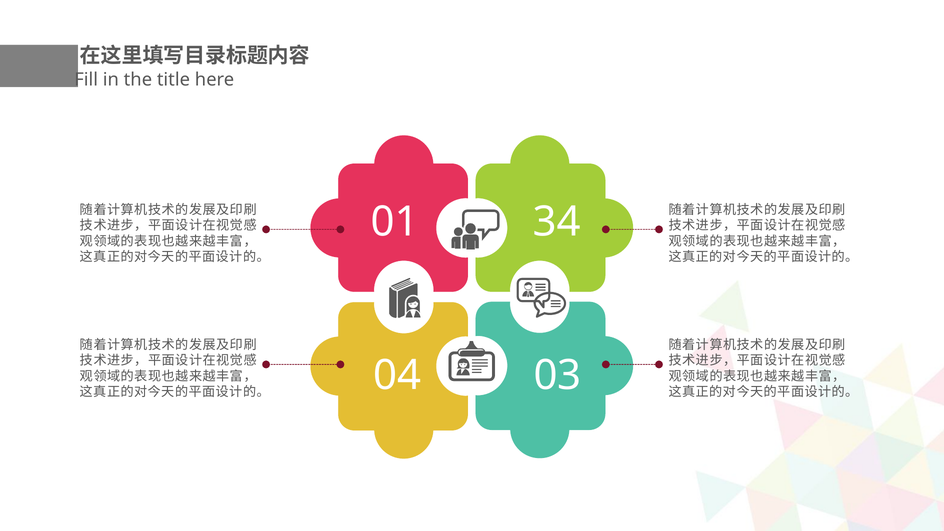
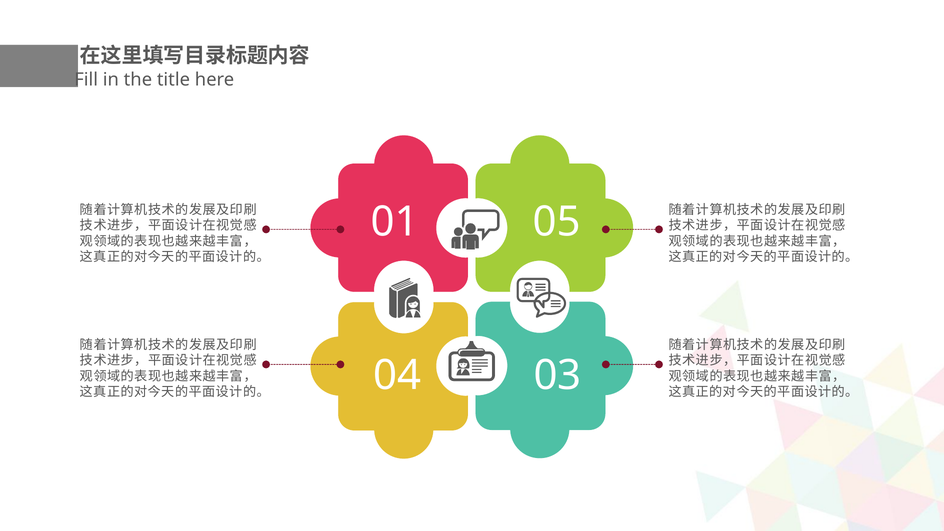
34: 34 -> 05 (557, 222)
